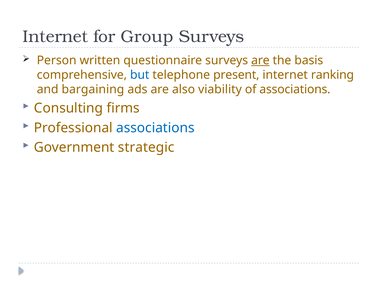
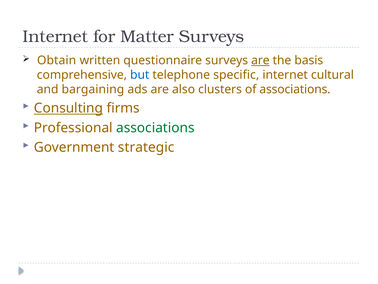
Group: Group -> Matter (147, 36)
Person: Person -> Obtain (57, 60)
present: present -> specific (236, 75)
ranking: ranking -> cultural (332, 75)
viability: viability -> clusters (220, 89)
Consulting underline: none -> present (69, 108)
associations colour: blue -> green (155, 128)
